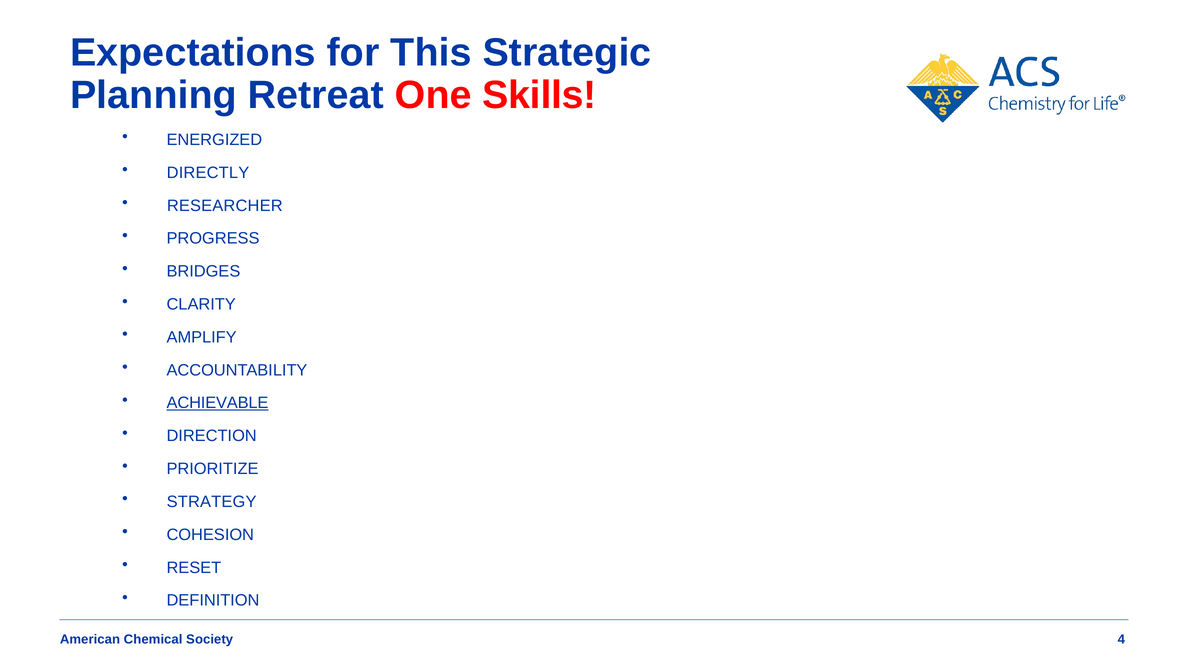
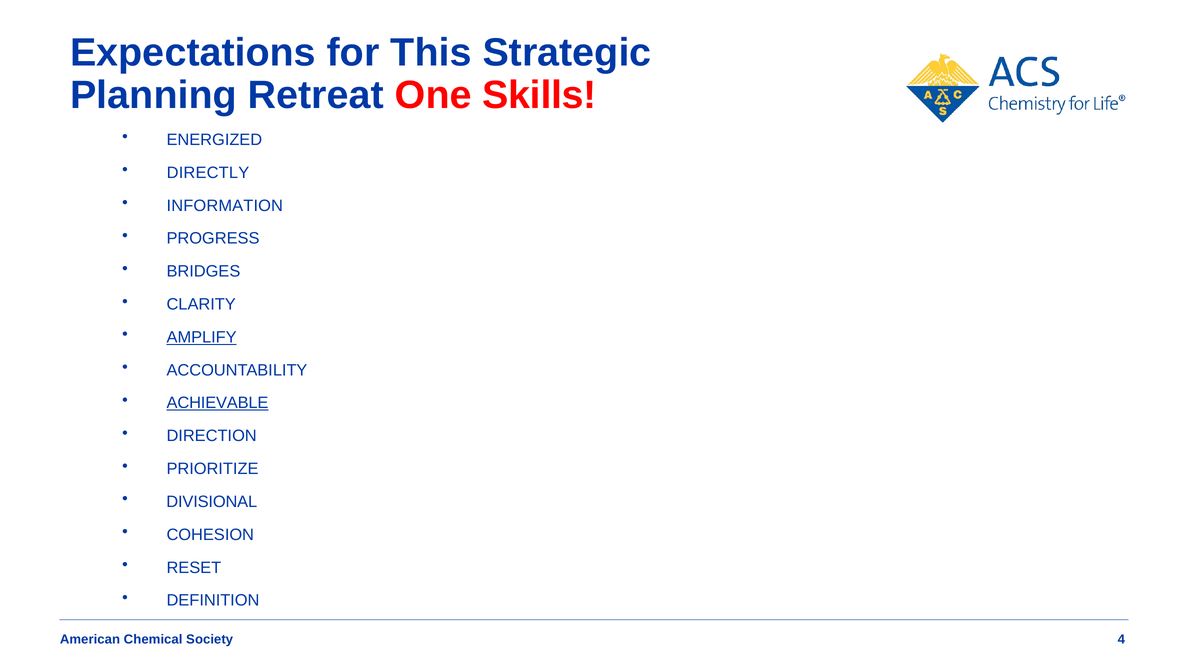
RESEARCHER: RESEARCHER -> INFORMATION (225, 206)
AMPLIFY underline: none -> present (202, 338)
STRATEGY: STRATEGY -> DIVISIONAL (212, 502)
